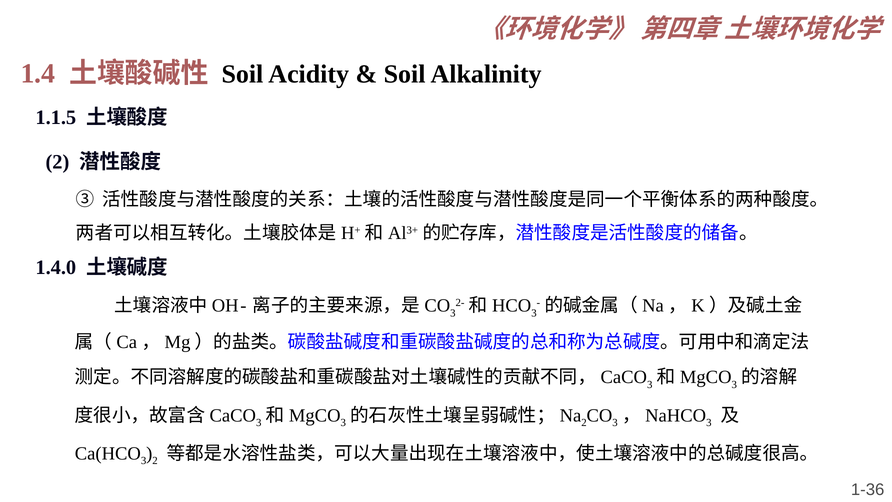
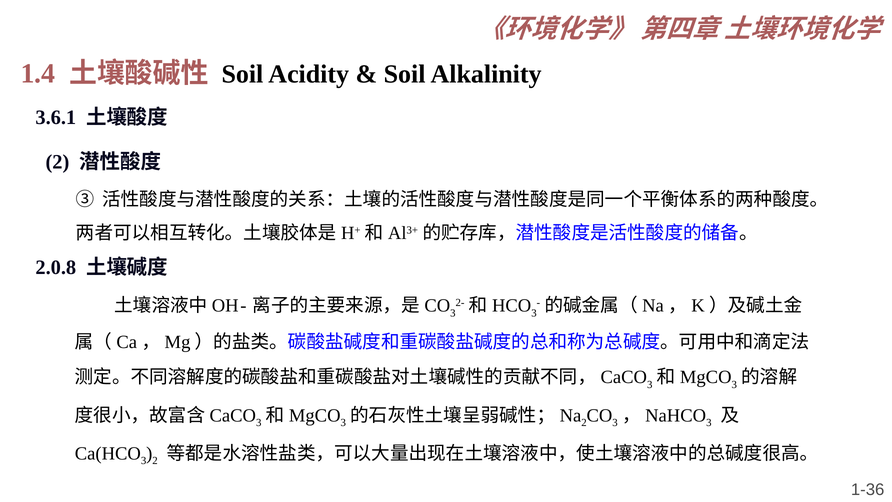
1.1.5: 1.1.5 -> 3.6.1 (56, 118)
1.4.0: 1.4.0 -> 2.0.8 (56, 267)
